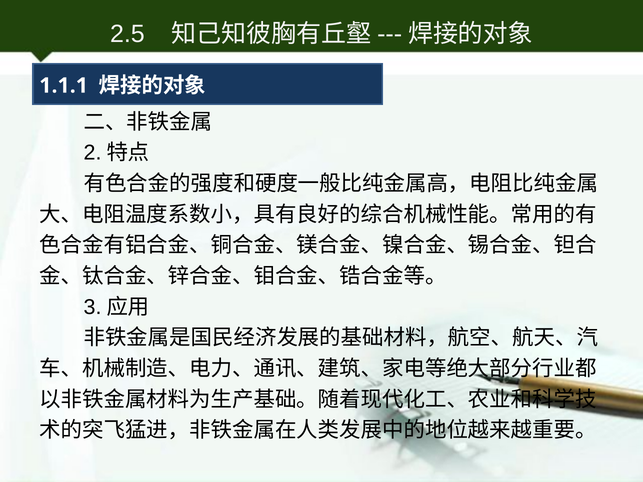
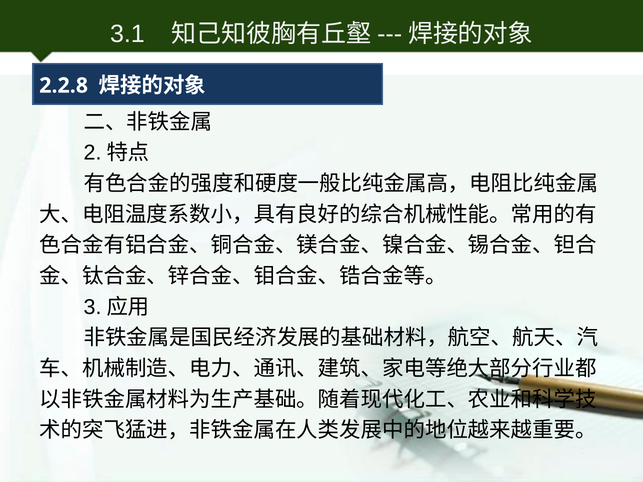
2.5: 2.5 -> 3.1 (127, 34)
1.1.1: 1.1.1 -> 2.2.8 (64, 86)
